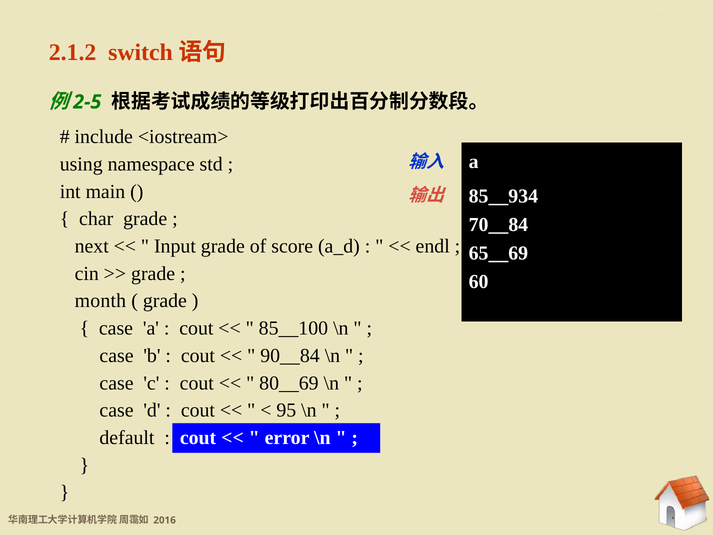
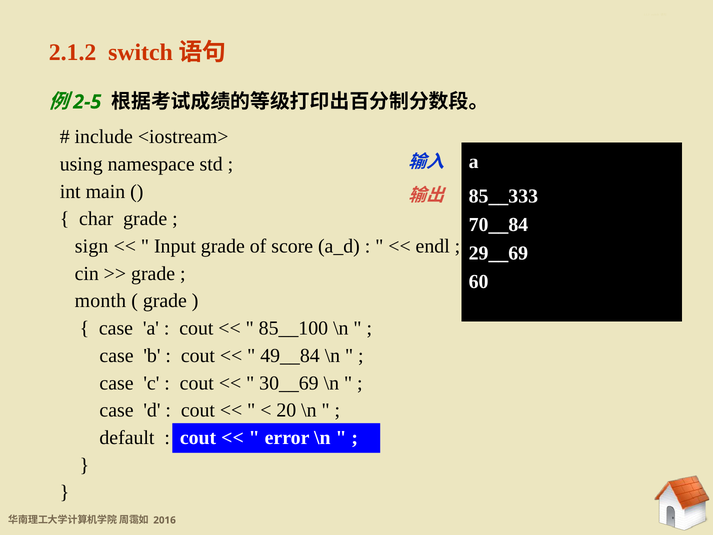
85__934: 85__934 -> 85__333 (503, 196)
next: next -> sign (92, 246)
65__69: 65__69 -> 29__69 (498, 253)
90__84: 90__84 -> 49__84 (290, 355)
80__69: 80__69 -> 30__69 (289, 383)
95: 95 -> 20 (286, 410)
